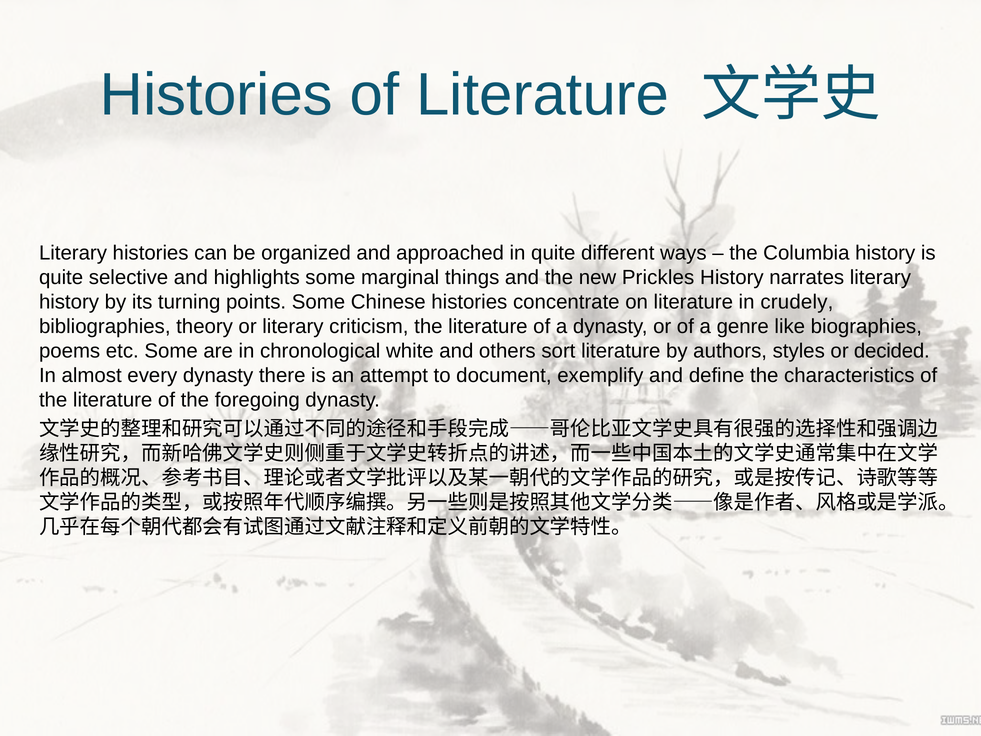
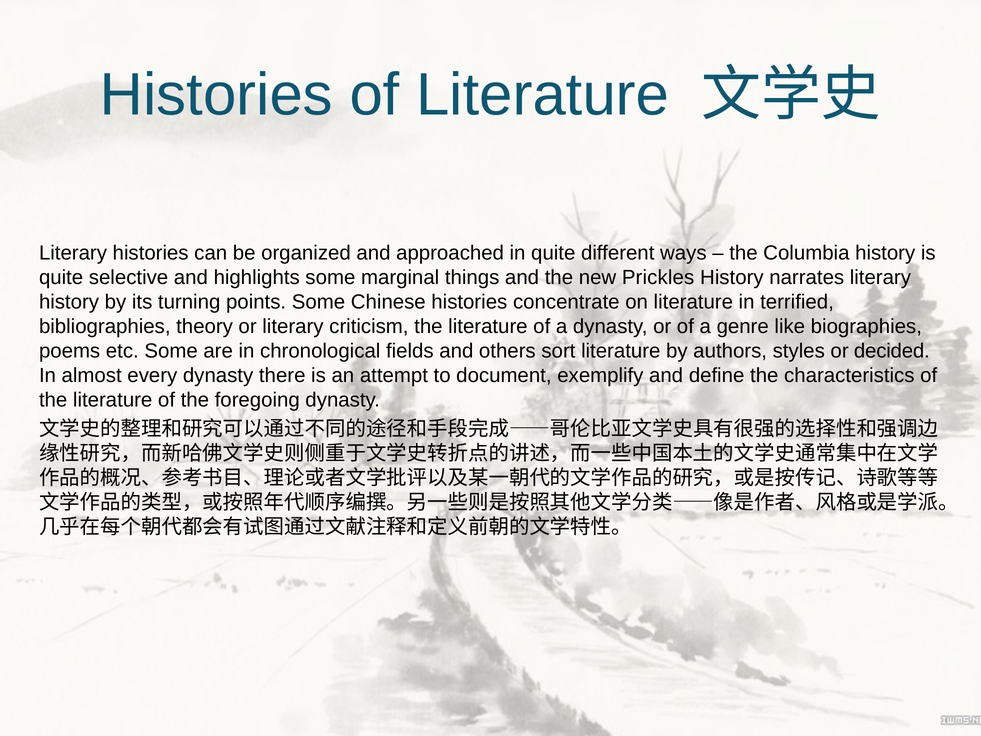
crudely: crudely -> terrified (797, 302)
white: white -> fields (410, 351)
